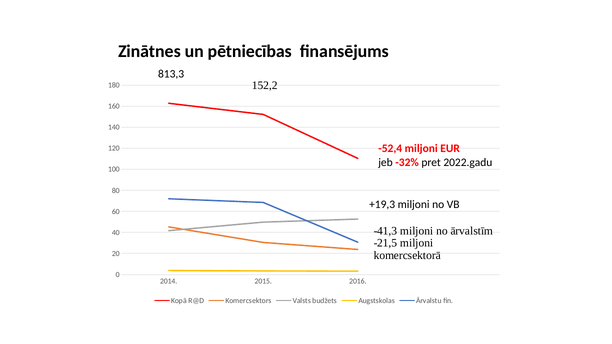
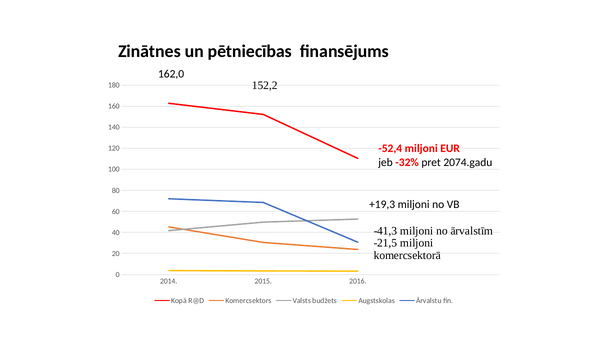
813,3: 813,3 -> 162,0 (171, 74)
2022.gadu: 2022.gadu -> 2074.gadu (468, 162)
